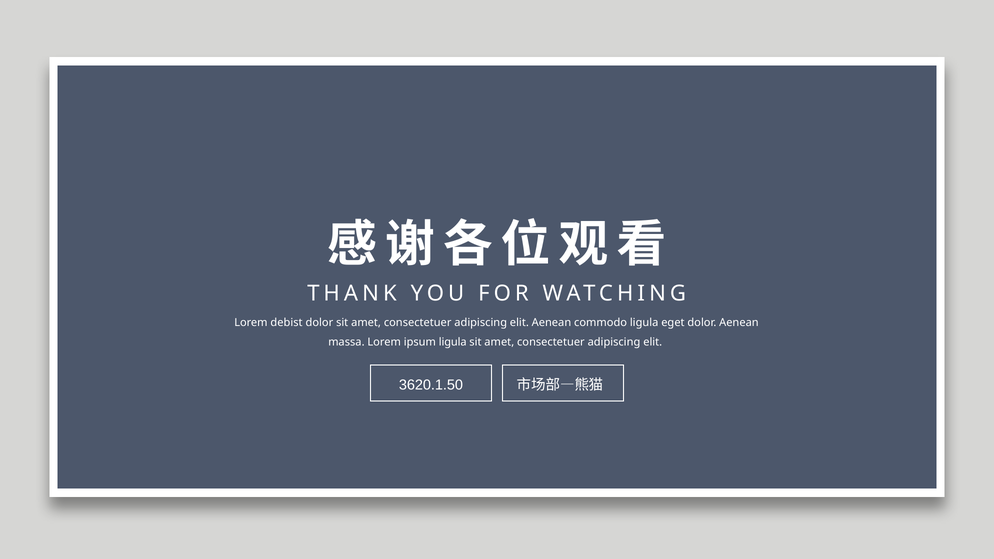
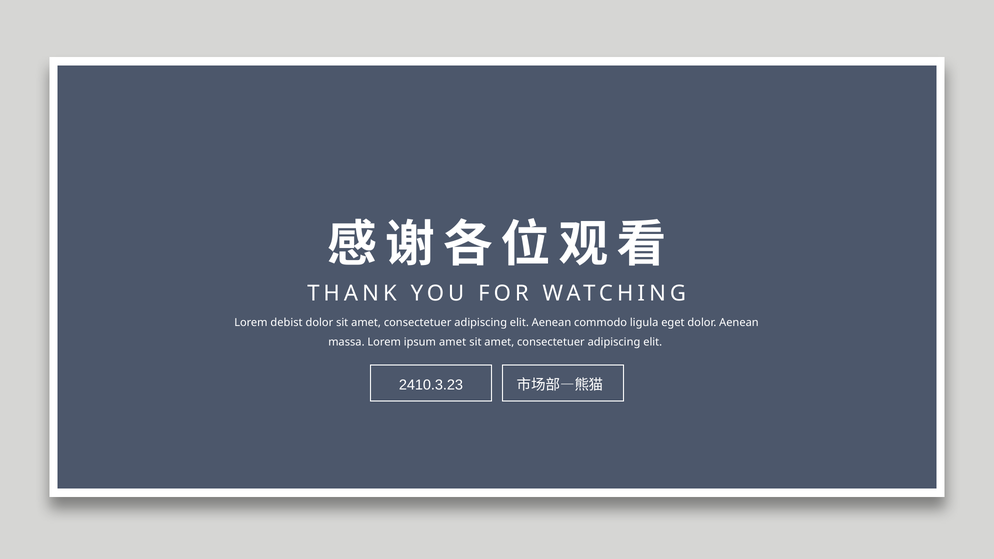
ipsum ligula: ligula -> amet (453, 342)
3620.1.50: 3620.1.50 -> 2410.3.23 (431, 385)
